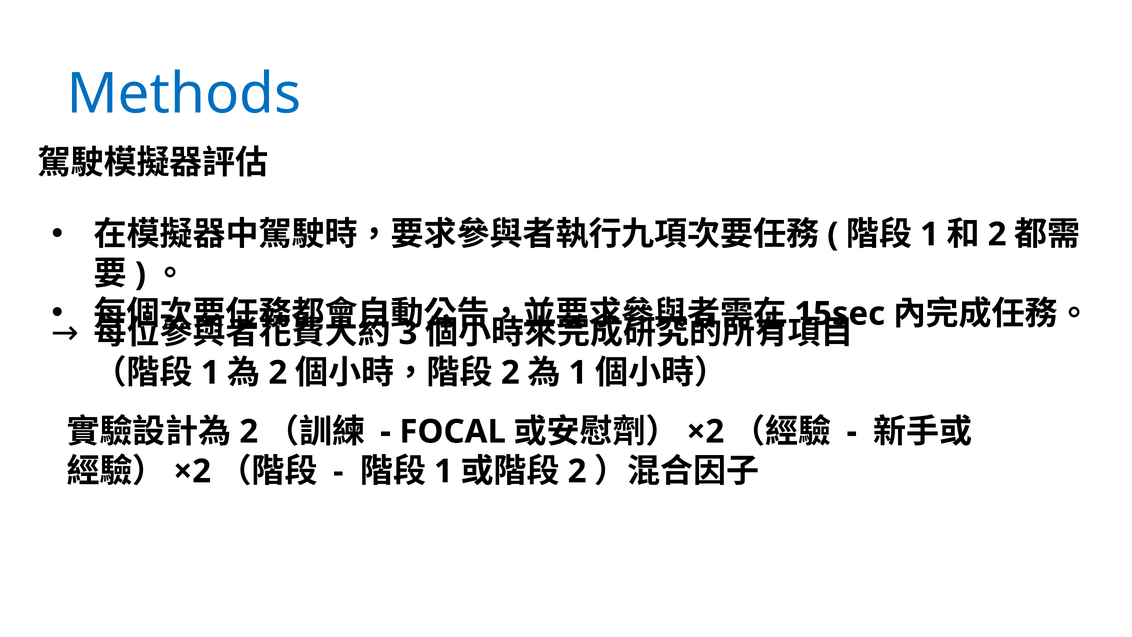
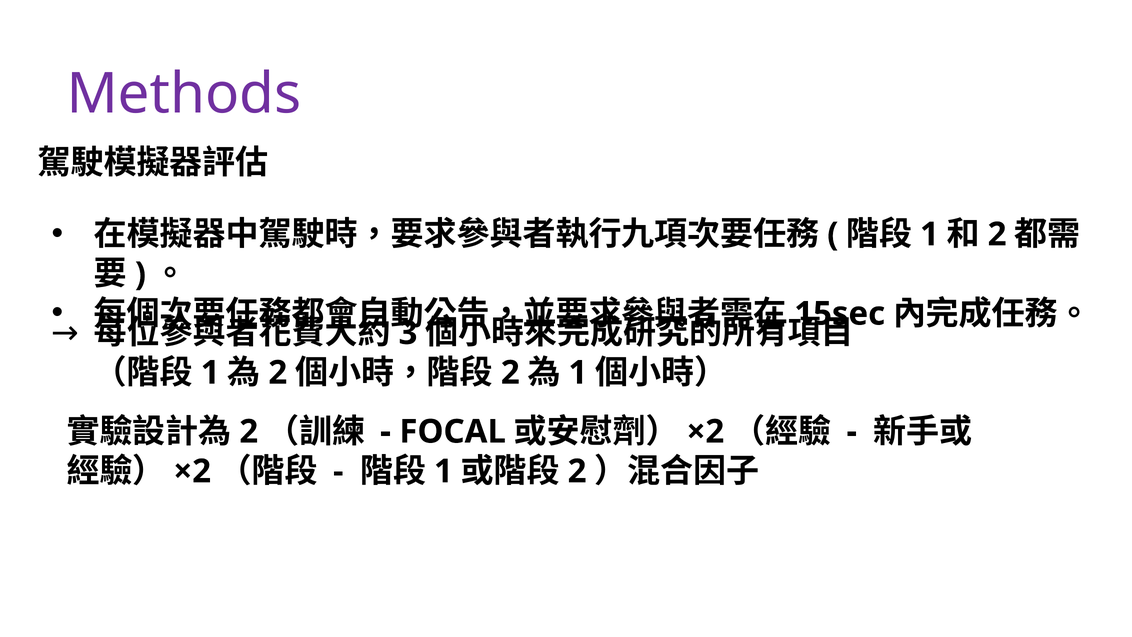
Methods colour: blue -> purple (184, 94)
